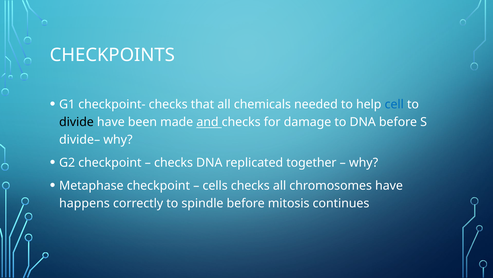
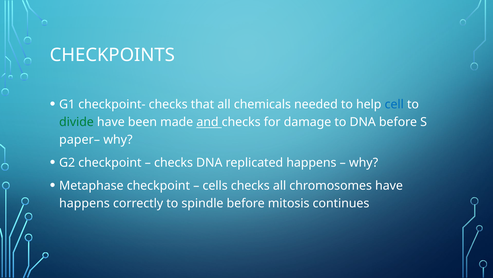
divide colour: black -> green (76, 122)
divide–: divide– -> paper– (80, 140)
replicated together: together -> happens (311, 162)
